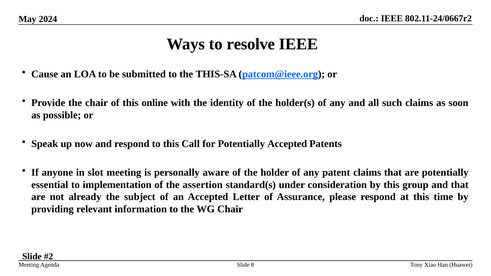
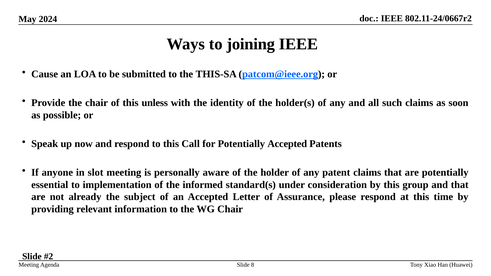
resolve: resolve -> joining (251, 44)
online: online -> unless (155, 103)
assertion: assertion -> informed (203, 185)
